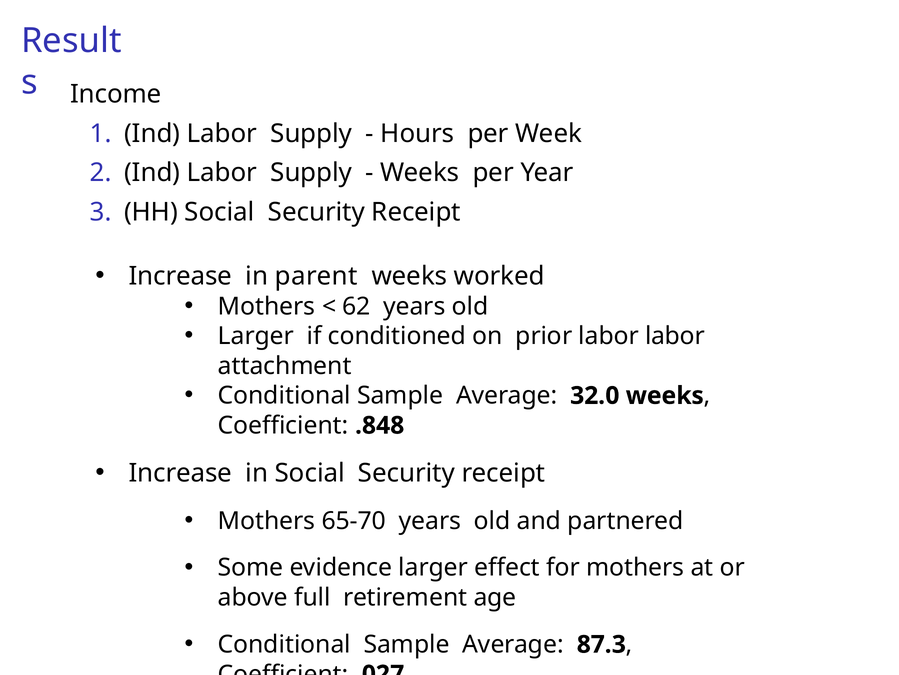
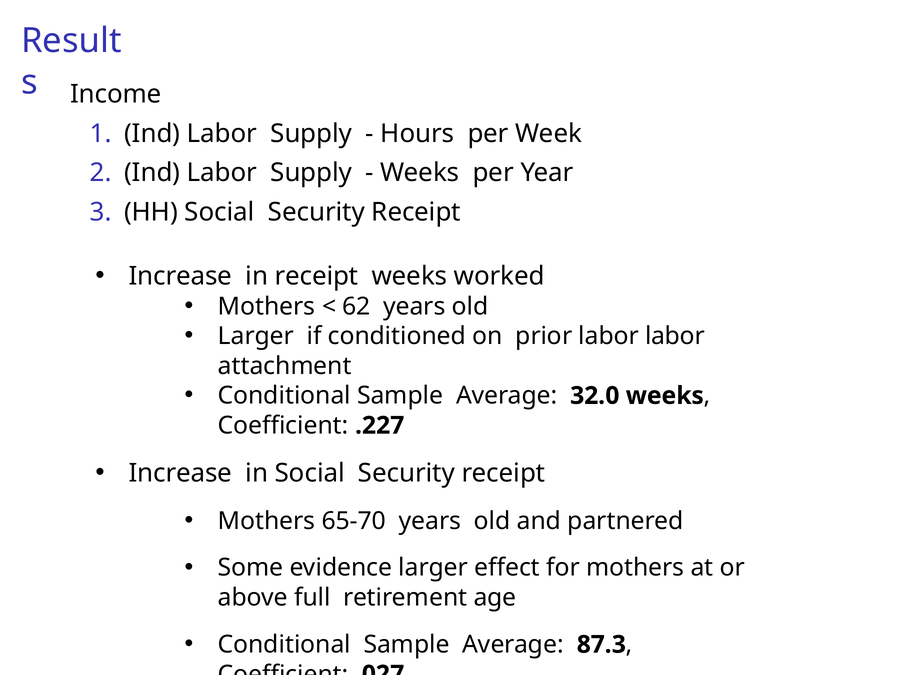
in parent: parent -> receipt (316, 276)
.848: .848 -> .227 (380, 425)
